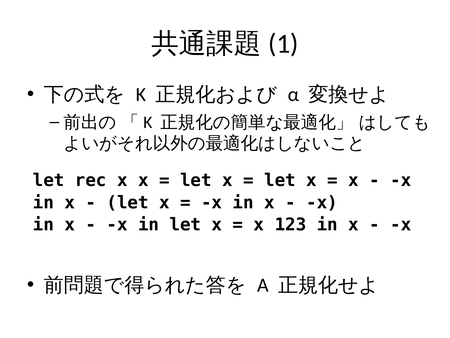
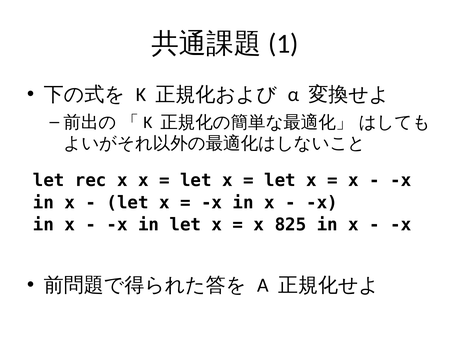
123: 123 -> 825 (290, 224)
